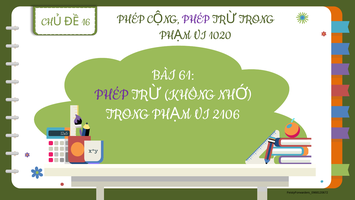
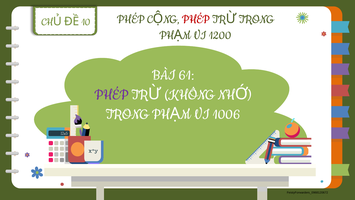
16: 16 -> 10 (86, 22)
PHÉP colour: purple -> red (196, 19)
1020: 1020 -> 1200 (220, 35)
2106: 2106 -> 1006 (227, 113)
